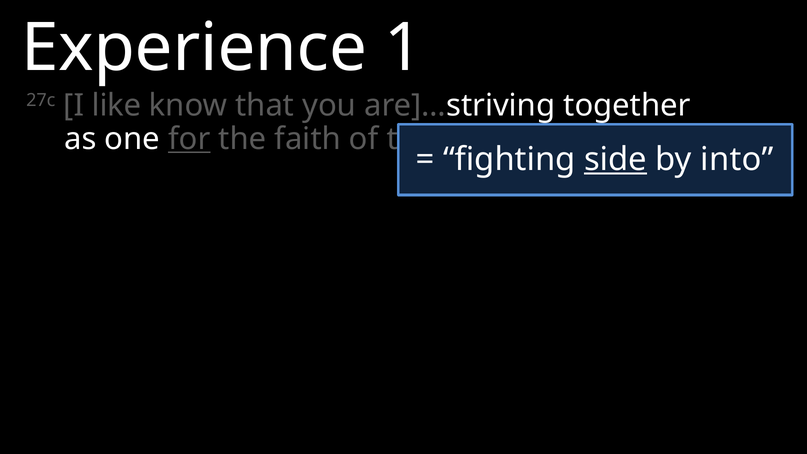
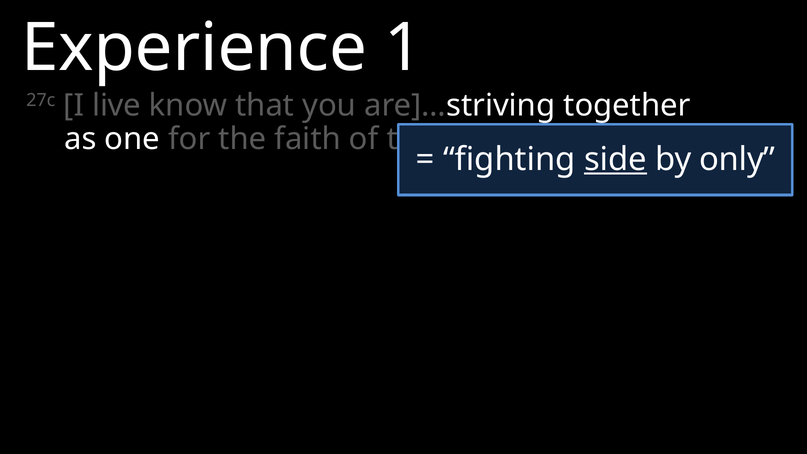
like: like -> live (117, 105)
for underline: present -> none (189, 139)
into: into -> only (737, 159)
